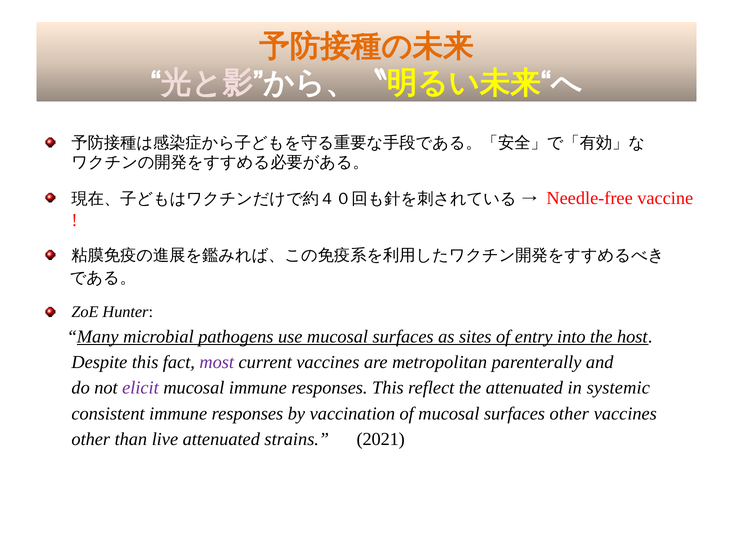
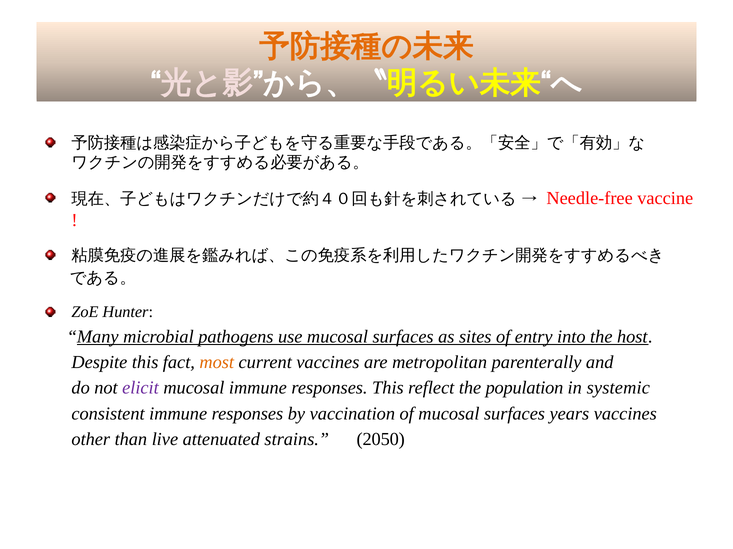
most colour: purple -> orange (217, 363)
the attenuated: attenuated -> population (525, 388)
surfaces other: other -> years (569, 414)
2021: 2021 -> 2050 (381, 440)
